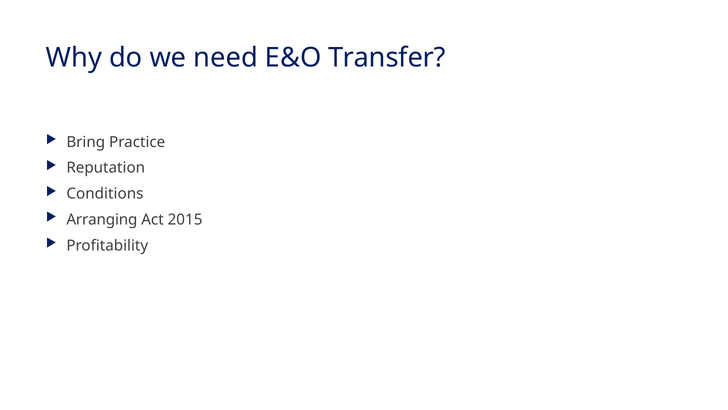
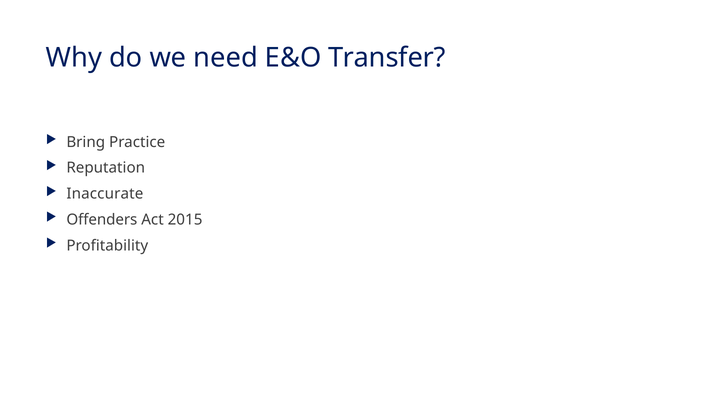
Conditions: Conditions -> Inaccurate (105, 194)
Arranging: Arranging -> Offenders (102, 219)
